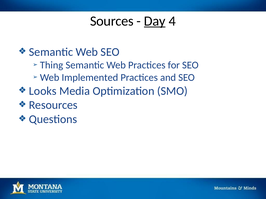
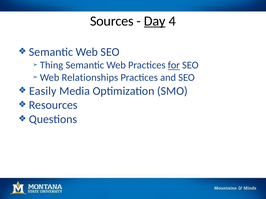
for underline: none -> present (174, 65)
Implemented: Implemented -> Relationships (90, 78)
Looks: Looks -> Easily (43, 91)
